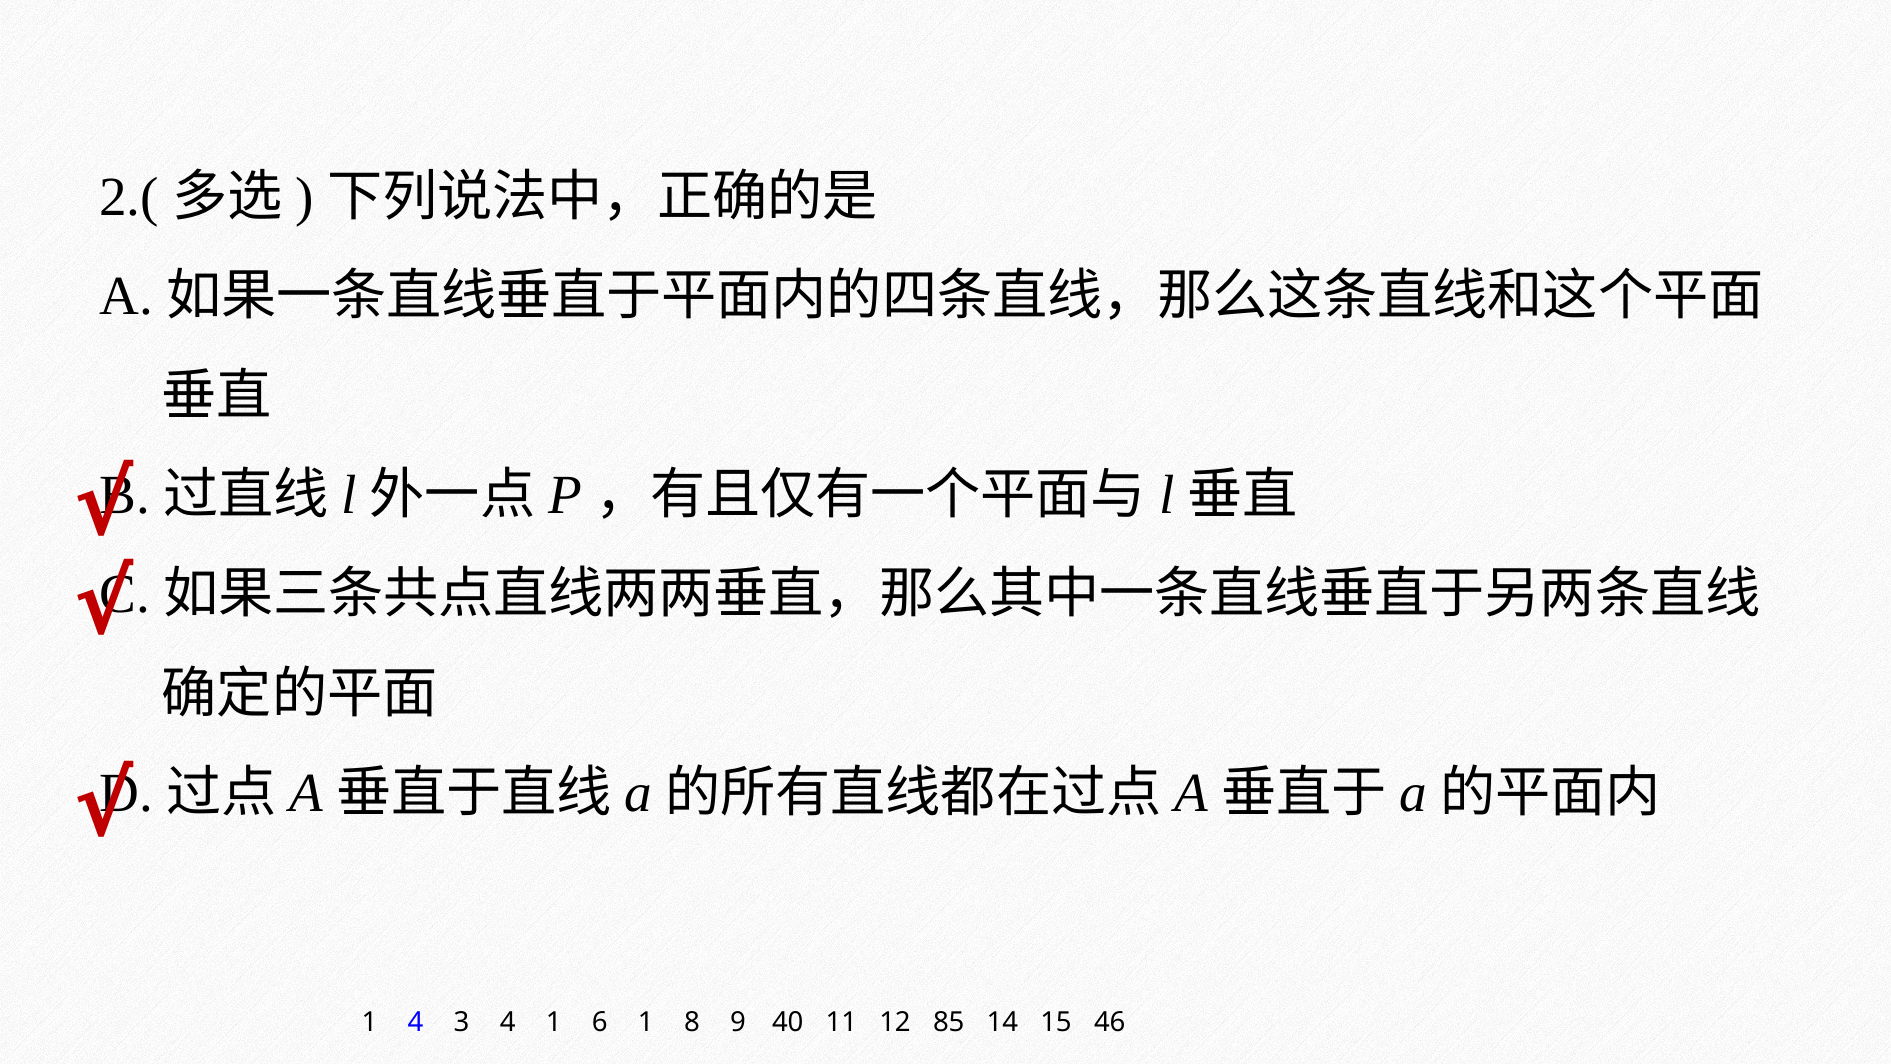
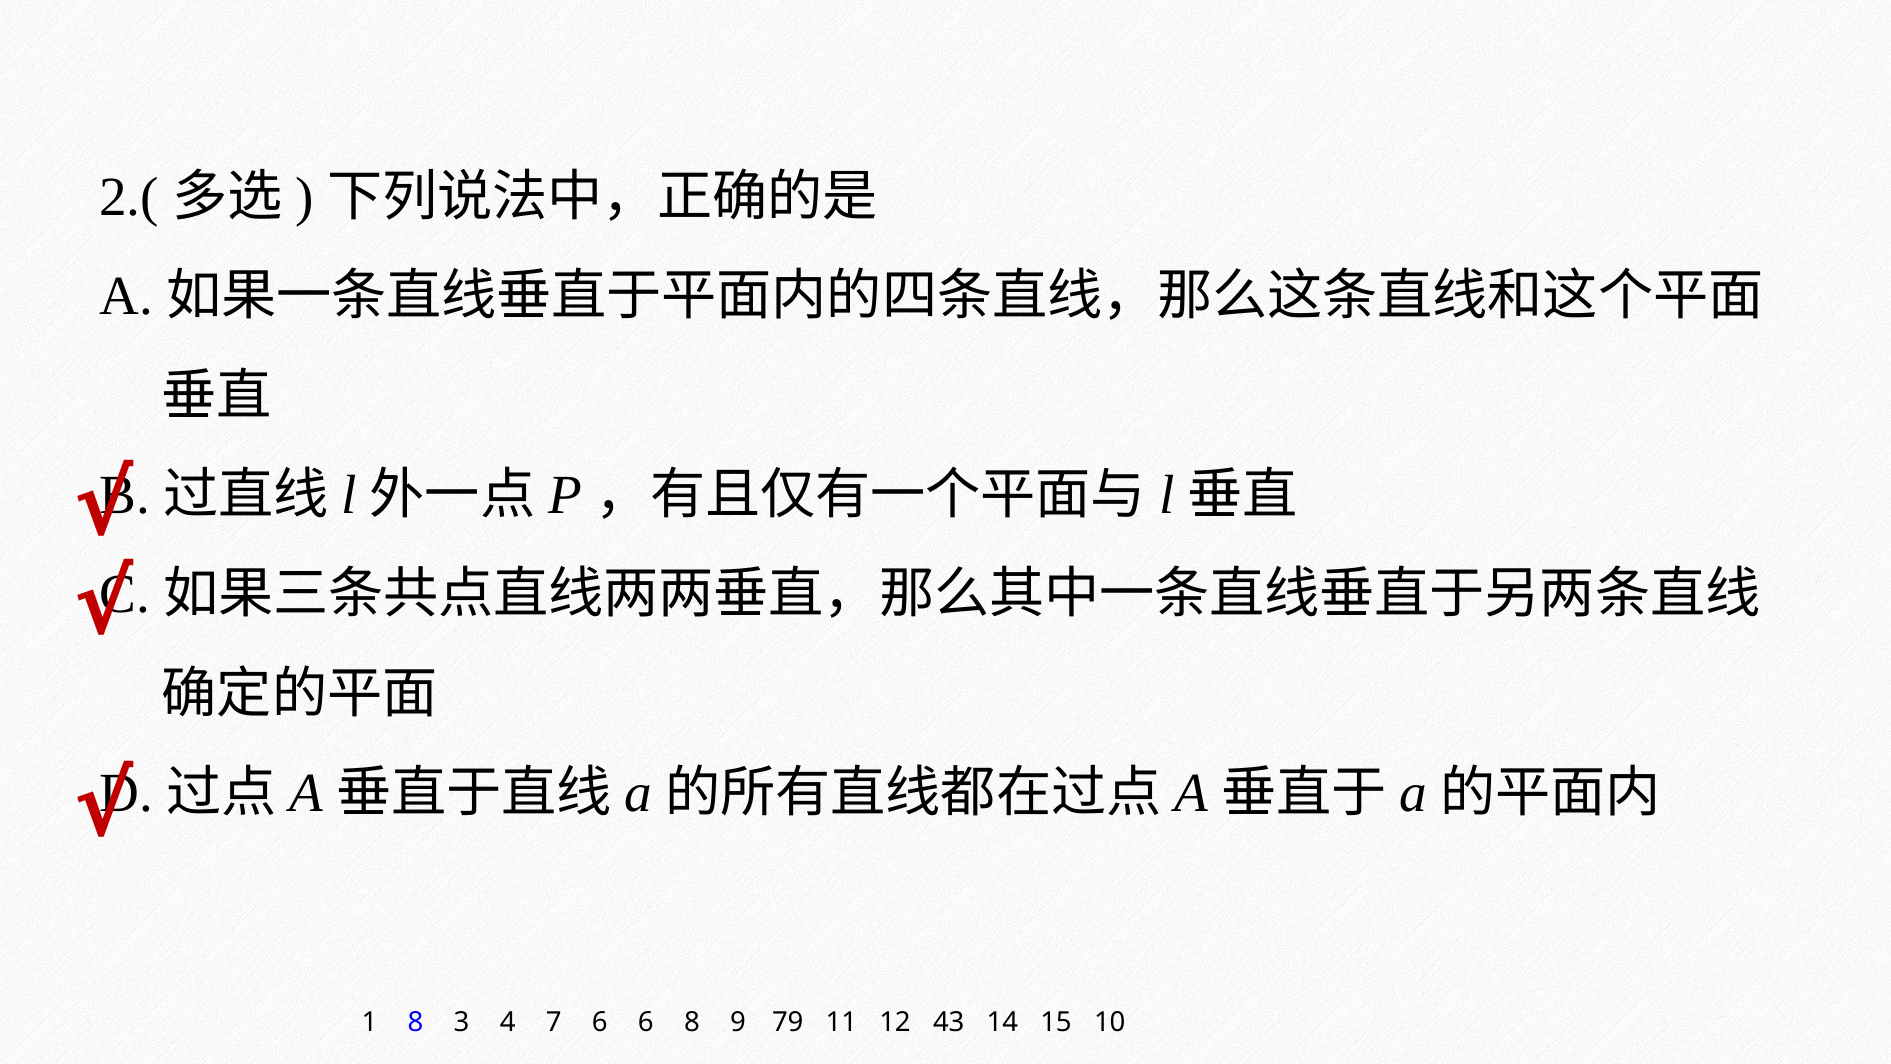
1 4: 4 -> 8 (416, 1022)
4 1: 1 -> 7 (554, 1022)
6 1: 1 -> 6 (646, 1022)
40: 40 -> 79 (788, 1022)
85: 85 -> 43 (949, 1022)
46: 46 -> 10 (1110, 1022)
